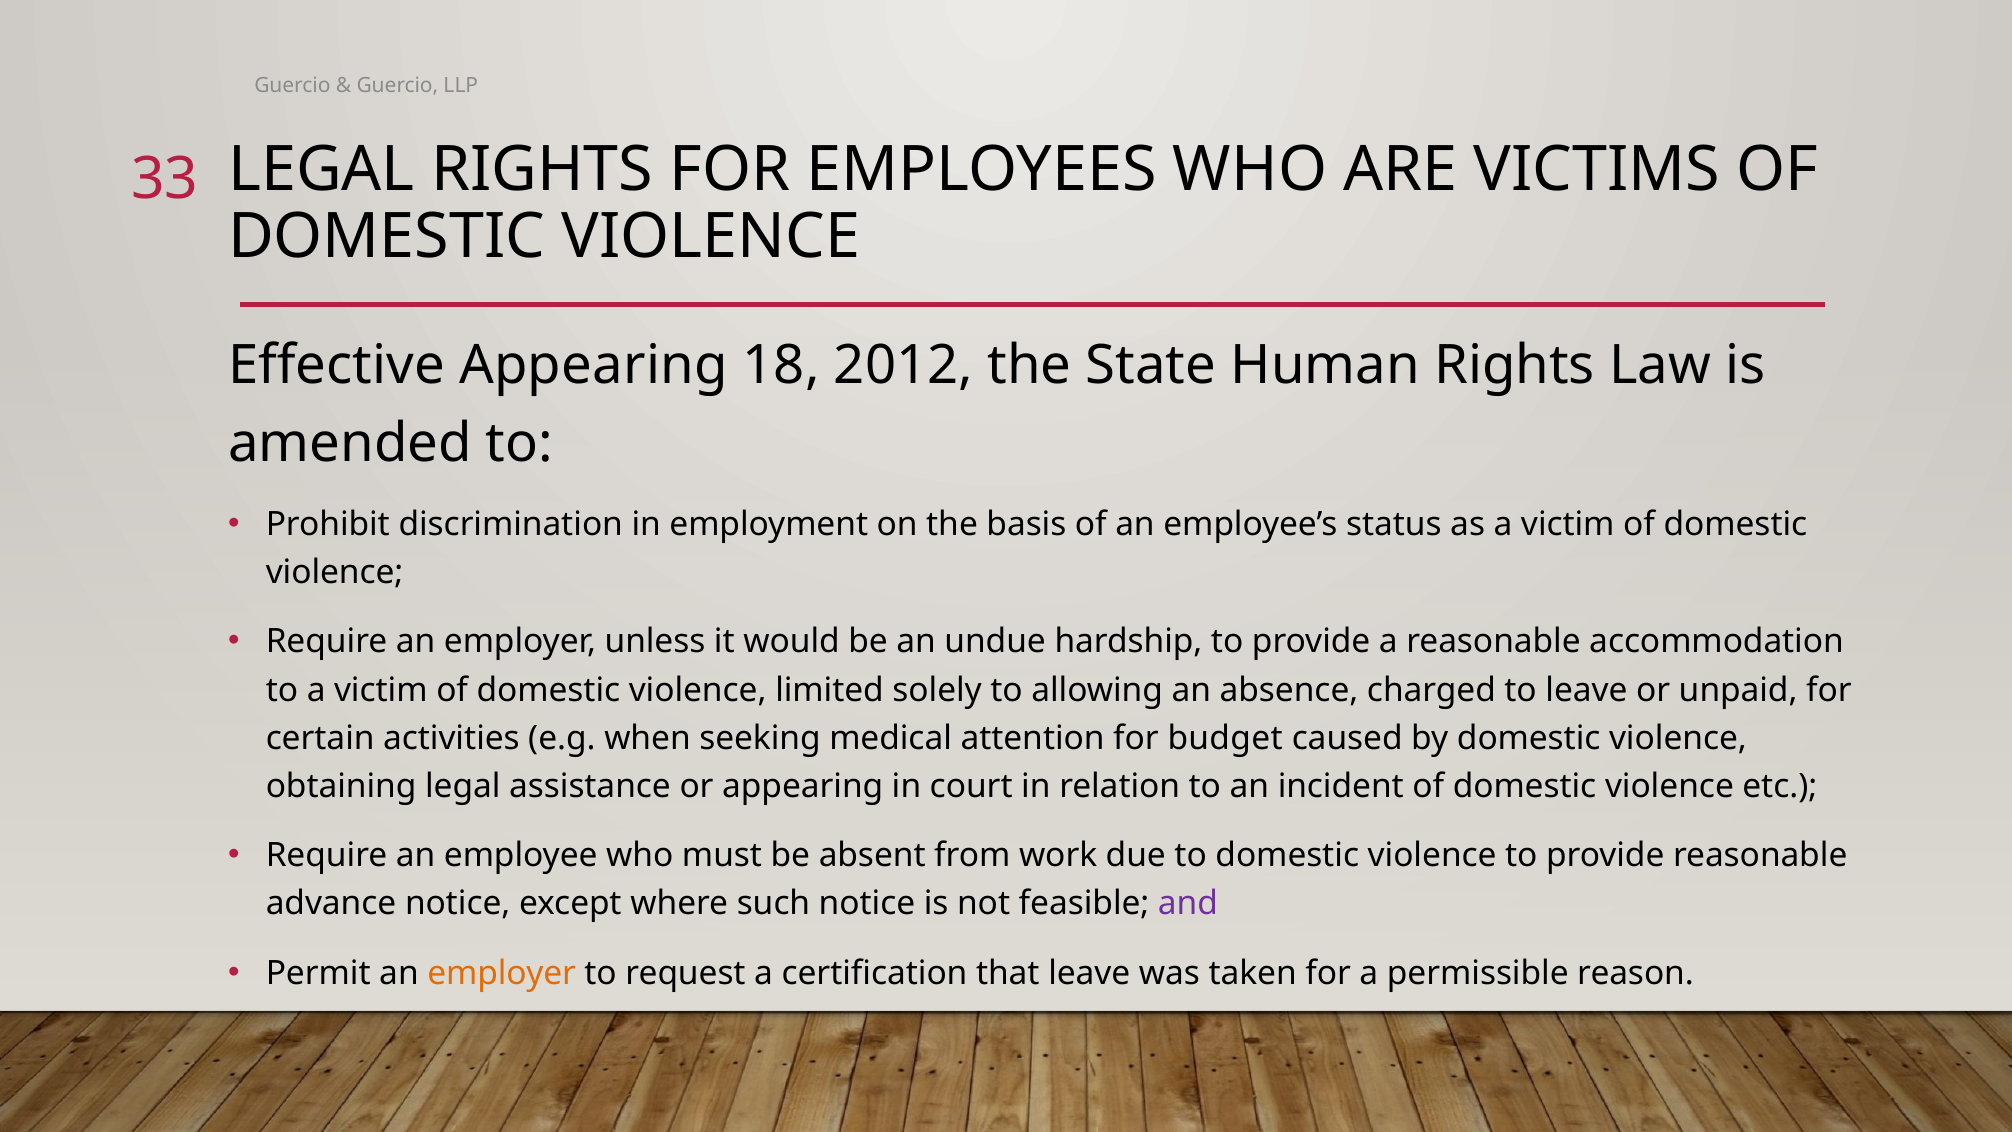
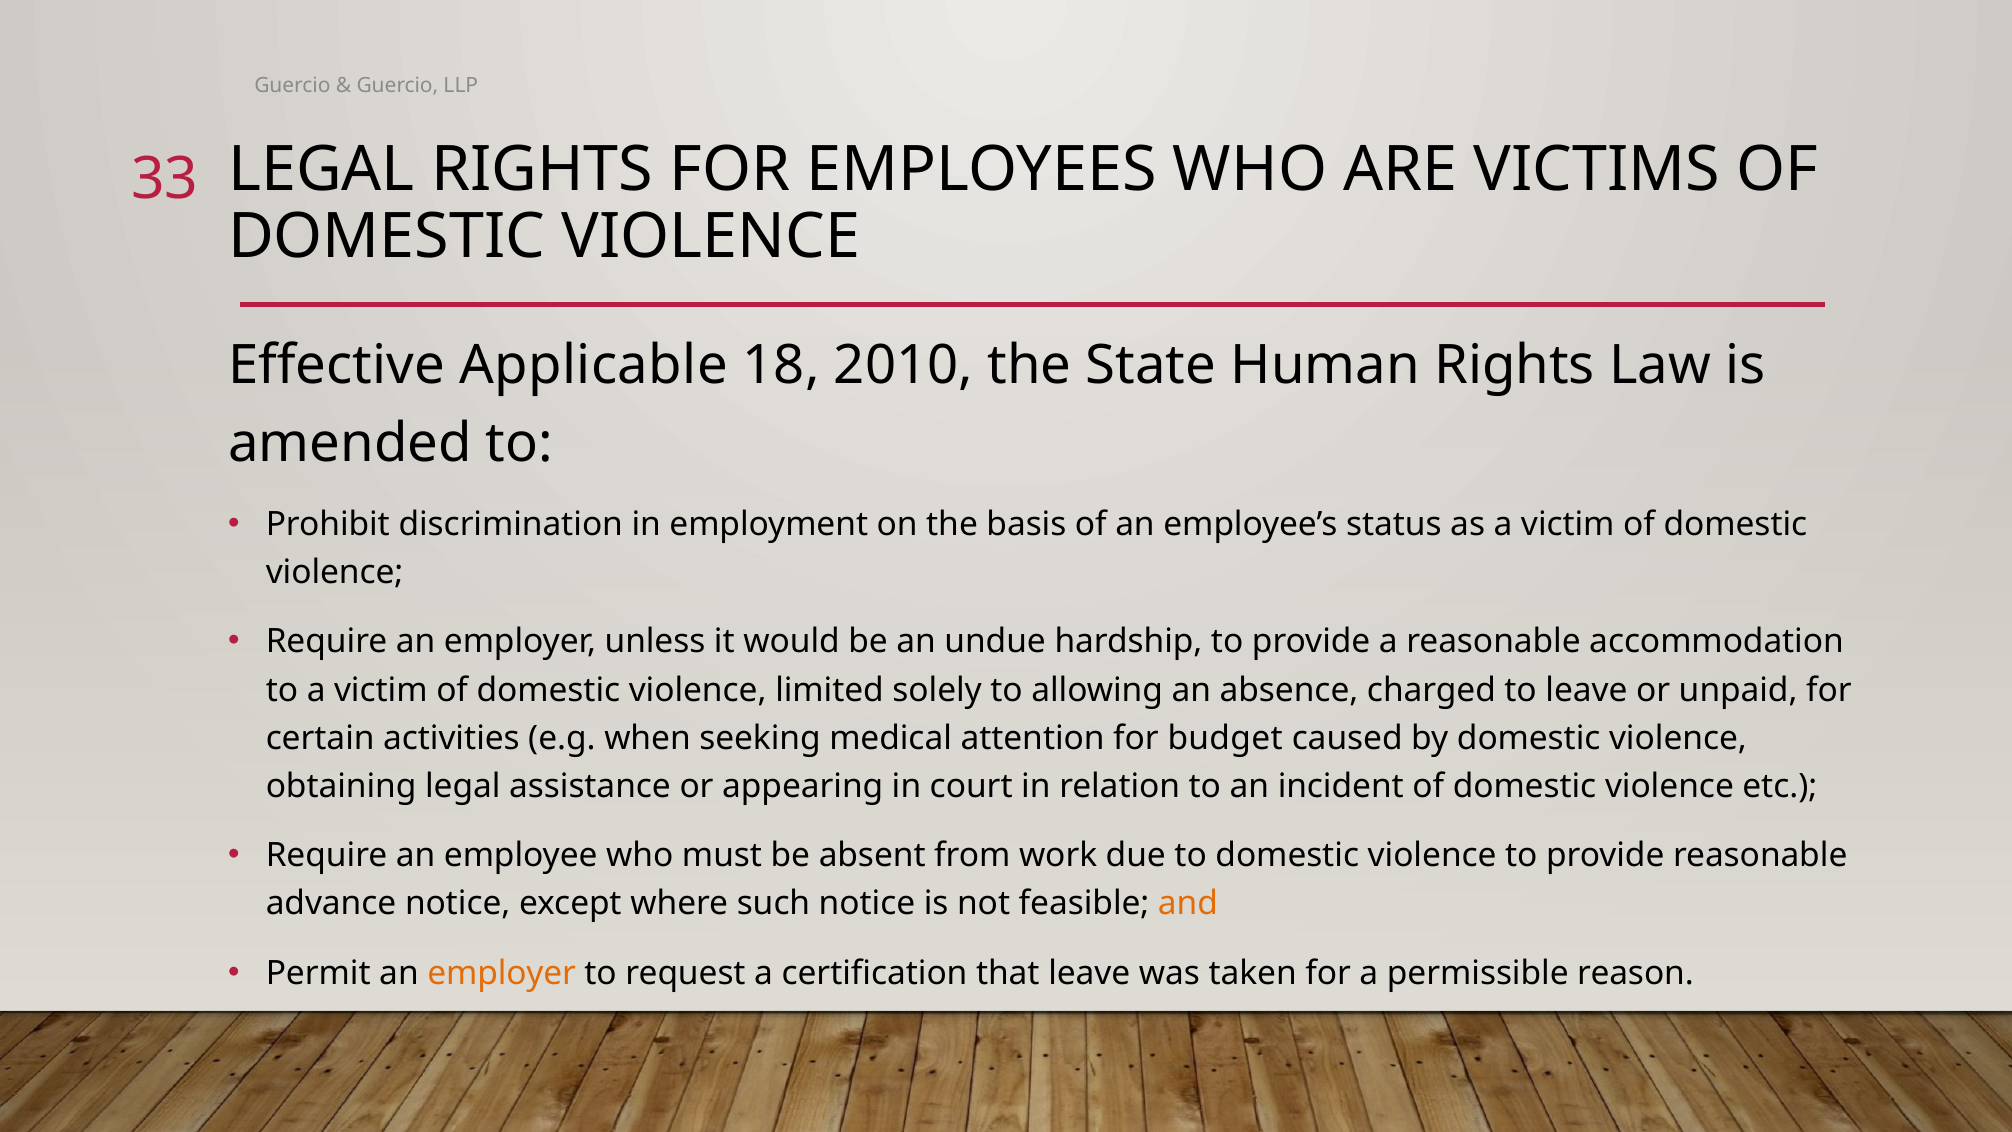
Effective Appearing: Appearing -> Applicable (594, 365)
2012: 2012 -> 2010 (904, 365)
and colour: purple -> orange (1188, 904)
